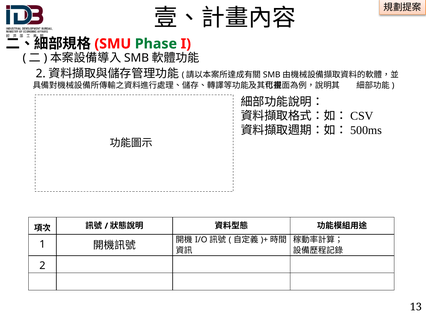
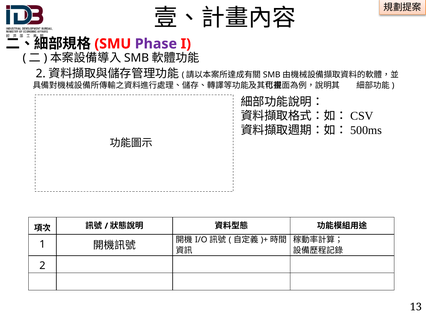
Phase colour: green -> purple (156, 44)
